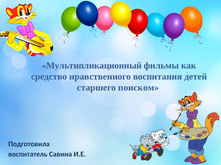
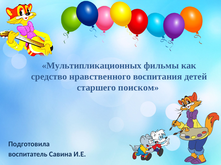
Мультипликационный: Мультипликационный -> Мультипликационных (92, 66)
